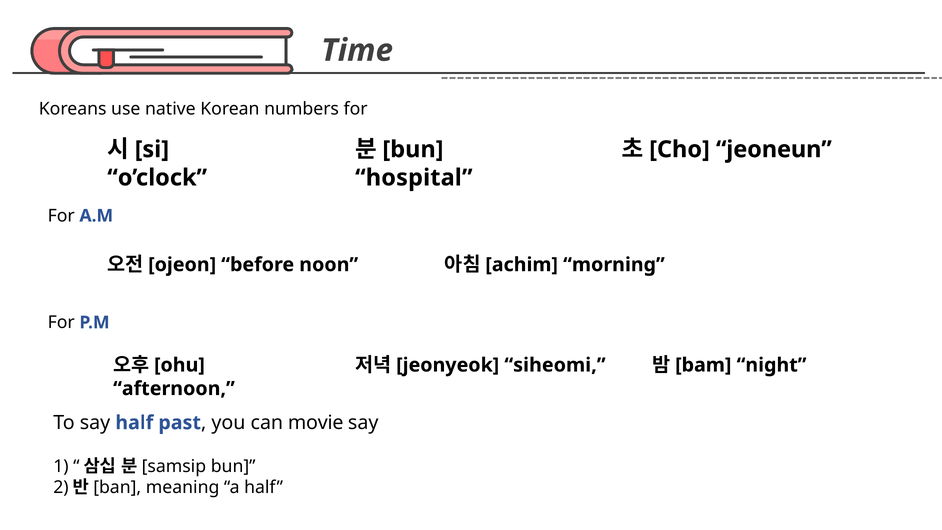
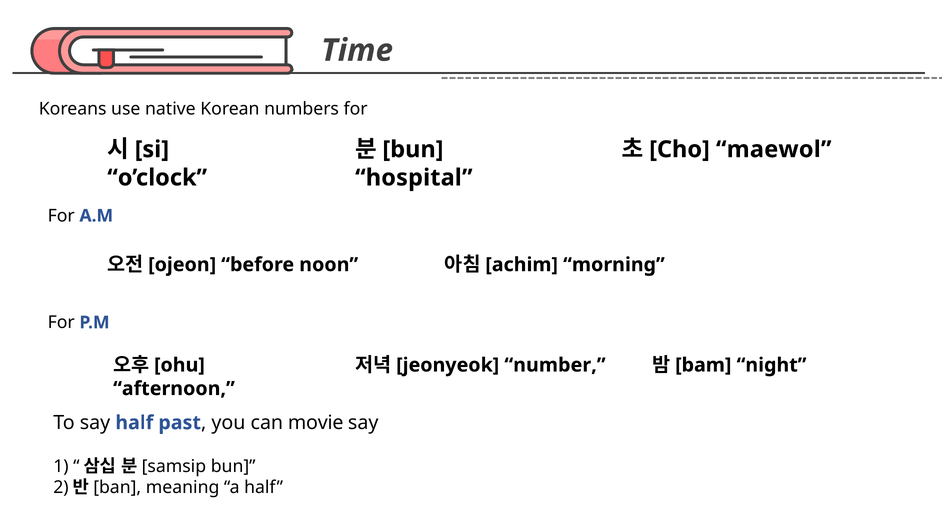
jeoneun: jeoneun -> maewol (774, 149)
siheomi: siheomi -> number (555, 365)
